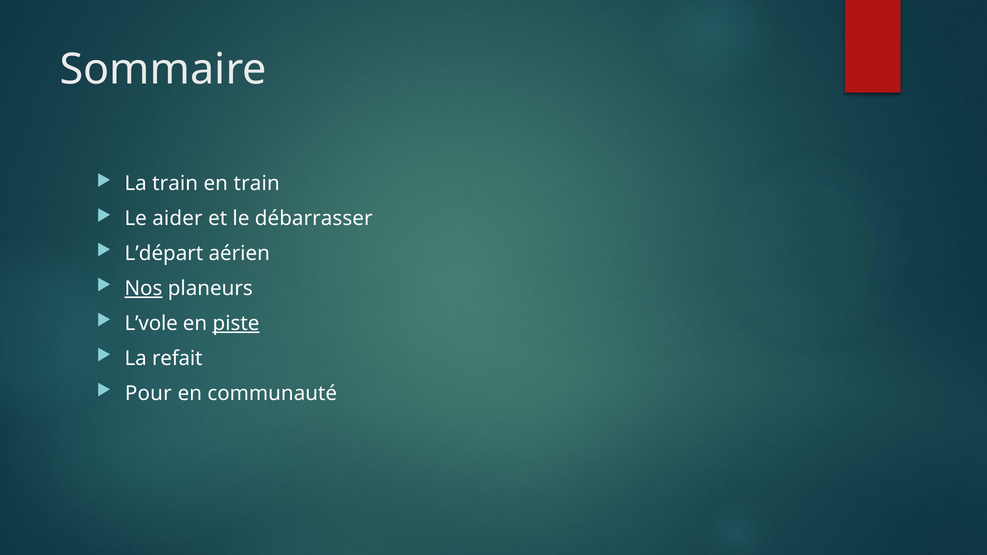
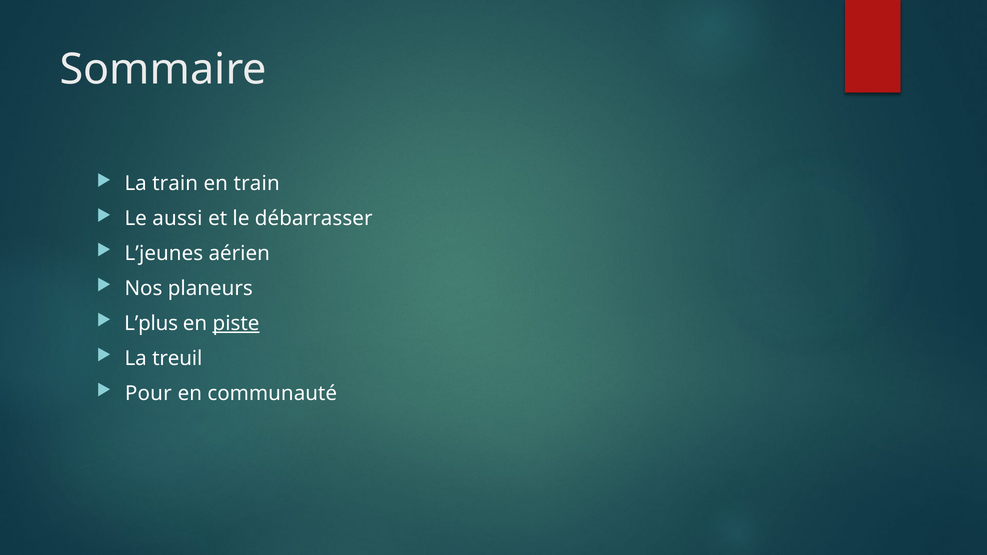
aider: aider -> aussi (177, 219)
L’départ: L’départ -> L’jeunes (164, 254)
Nos underline: present -> none (143, 289)
L’vole: L’vole -> L’plus (151, 324)
refait: refait -> treuil (177, 359)
